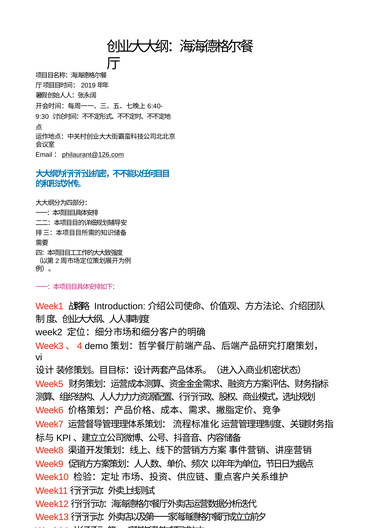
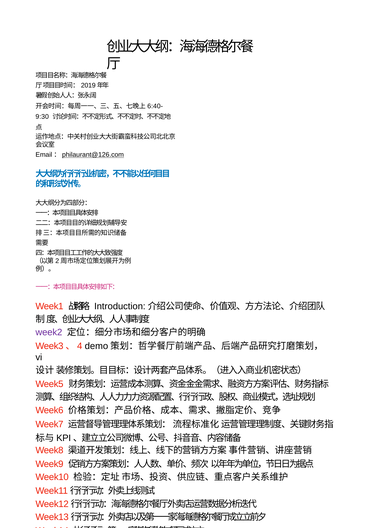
week2 colour: black -> purple (49, 332)
